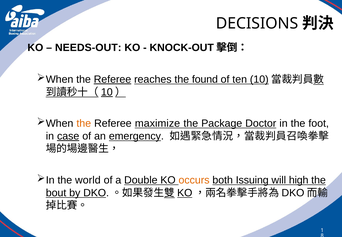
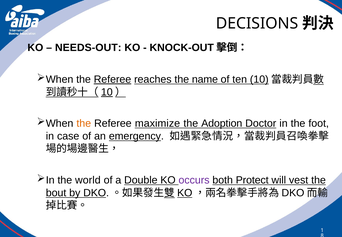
found: found -> name (205, 79)
Package: Package -> Adoption (222, 123)
case underline: present -> none (68, 136)
occurs colour: orange -> purple (194, 180)
Issuing: Issuing -> Protect (252, 180)
high: high -> vest (299, 180)
